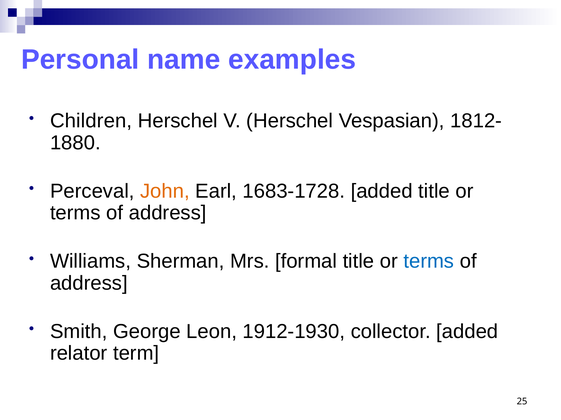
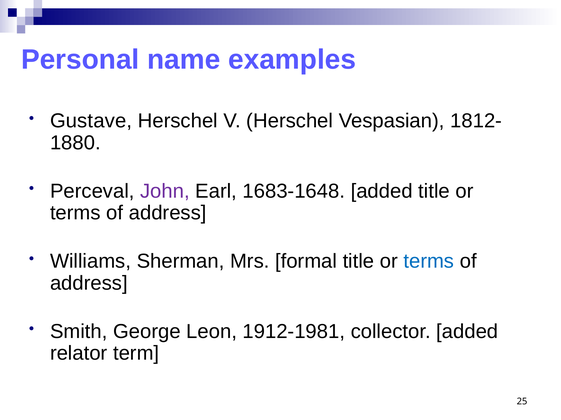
Children: Children -> Gustave (91, 121)
John colour: orange -> purple (165, 191)
1683-1728: 1683-1728 -> 1683-1648 (294, 191)
1912-1930: 1912-1930 -> 1912-1981 (294, 332)
